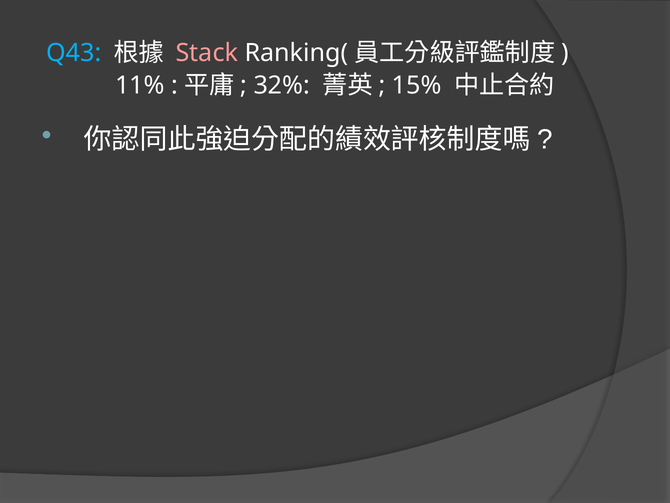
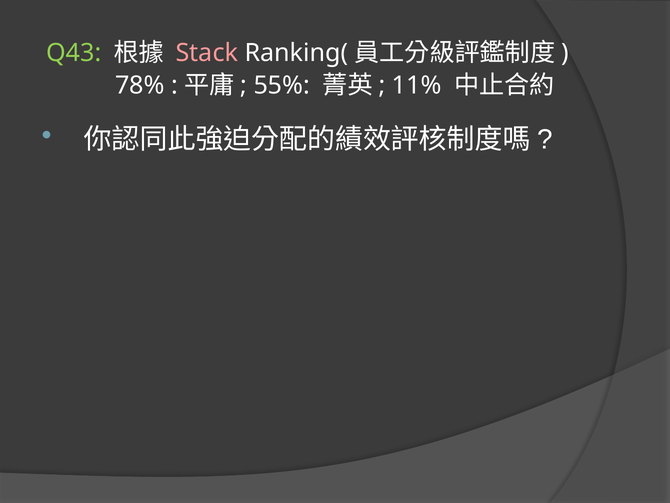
Q43 colour: light blue -> light green (74, 53)
11%: 11% -> 78% (140, 86)
32%: 32% -> 55% (282, 86)
15%: 15% -> 11% (417, 86)
